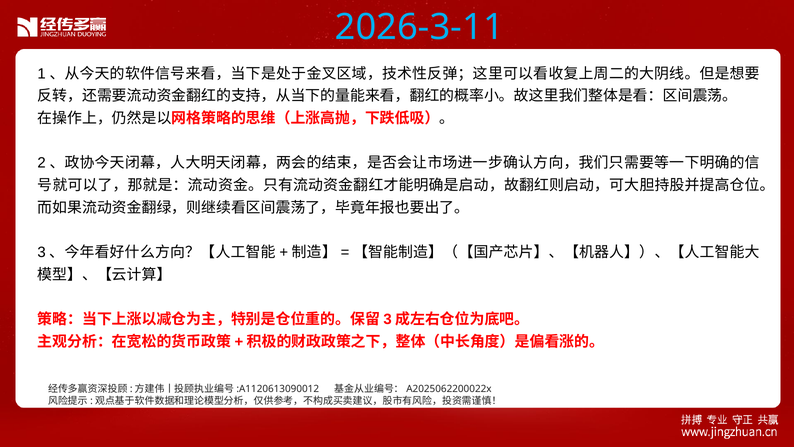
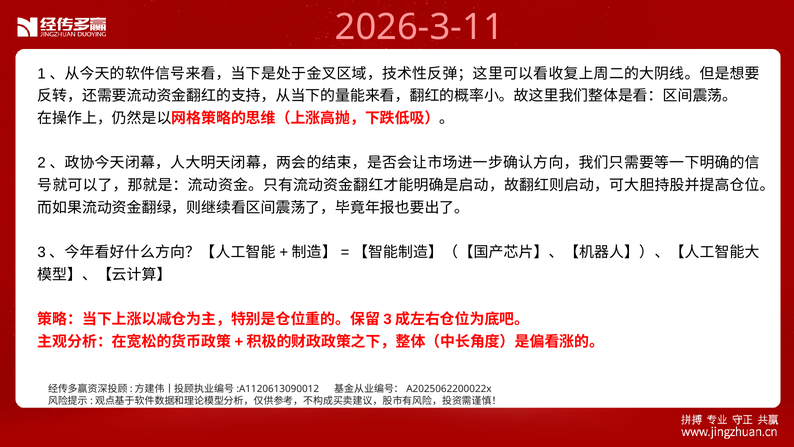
2026-3-11 colour: light blue -> pink (419, 27)
